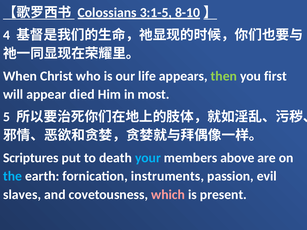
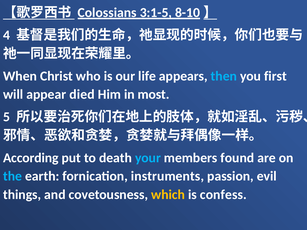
then colour: light green -> light blue (224, 76)
Scriptures: Scriptures -> According (31, 158)
above: above -> found (237, 158)
slaves: slaves -> things (22, 195)
which colour: pink -> yellow (168, 195)
present: present -> confess (223, 195)
